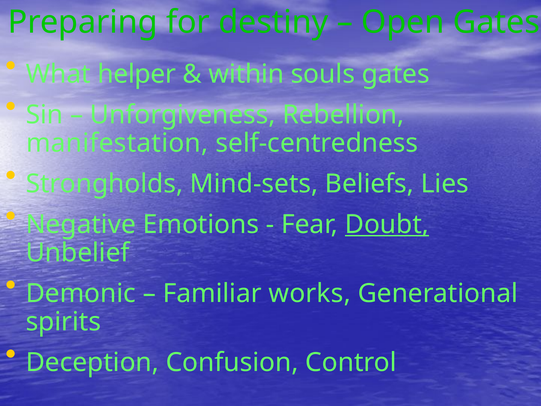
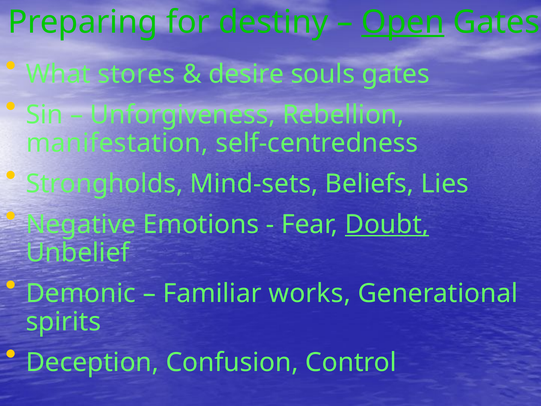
Open underline: none -> present (403, 22)
helper: helper -> stores (136, 74)
within: within -> desire (246, 74)
